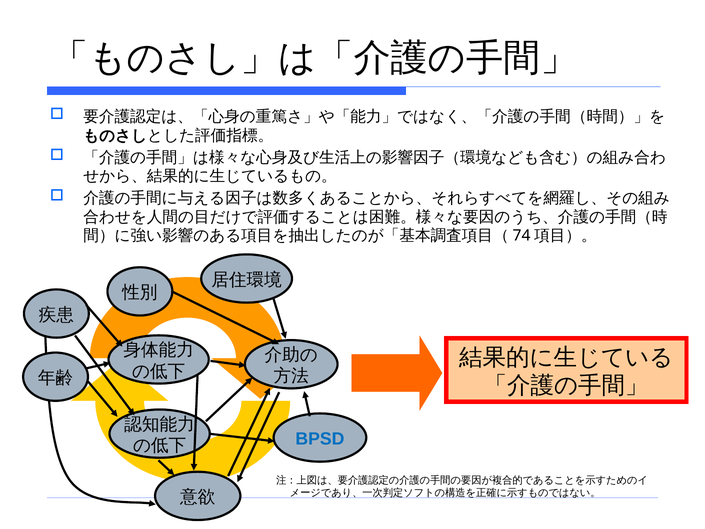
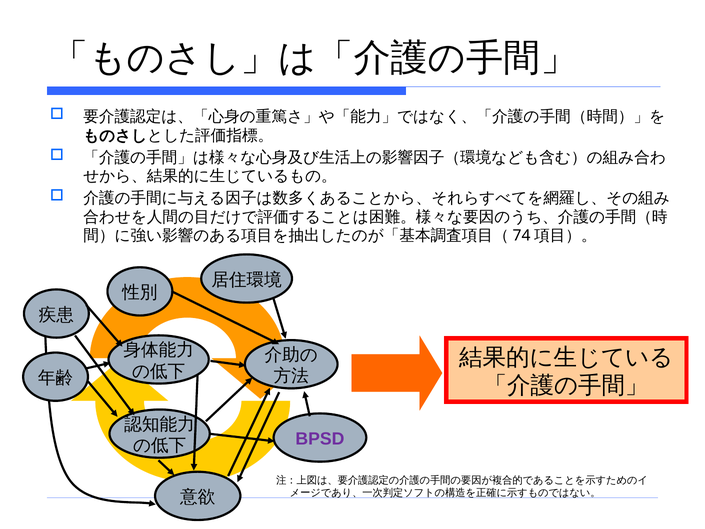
BPSD colour: blue -> purple (320, 439)
